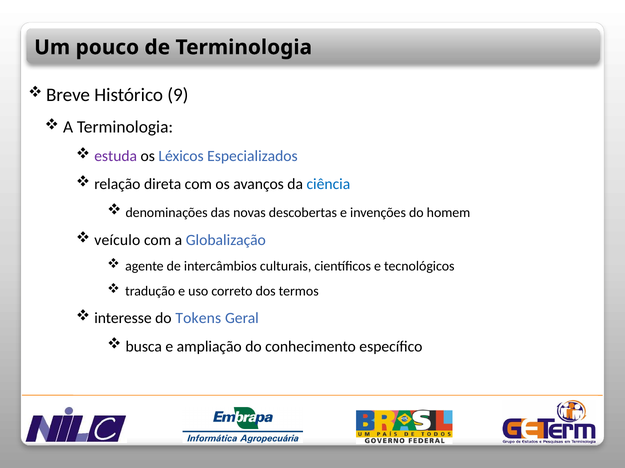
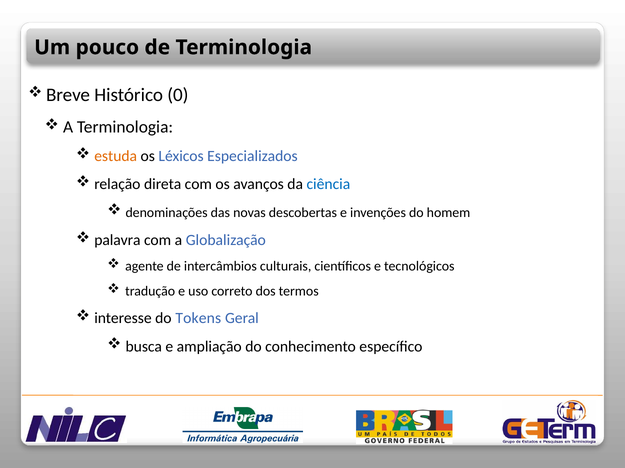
9: 9 -> 0 (178, 95)
estuda colour: purple -> orange (116, 156)
veículo: veículo -> palavra (117, 241)
